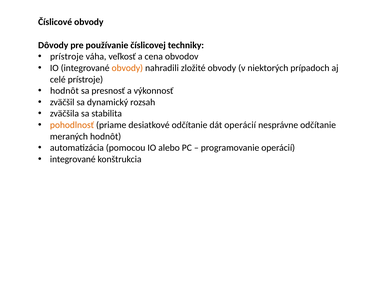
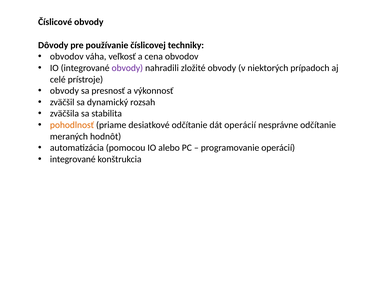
prístroje: prístroje -> obvodov (67, 57)
obvody colour: orange -> purple (127, 68)
hodnôt: hodnôt -> obvody (64, 91)
